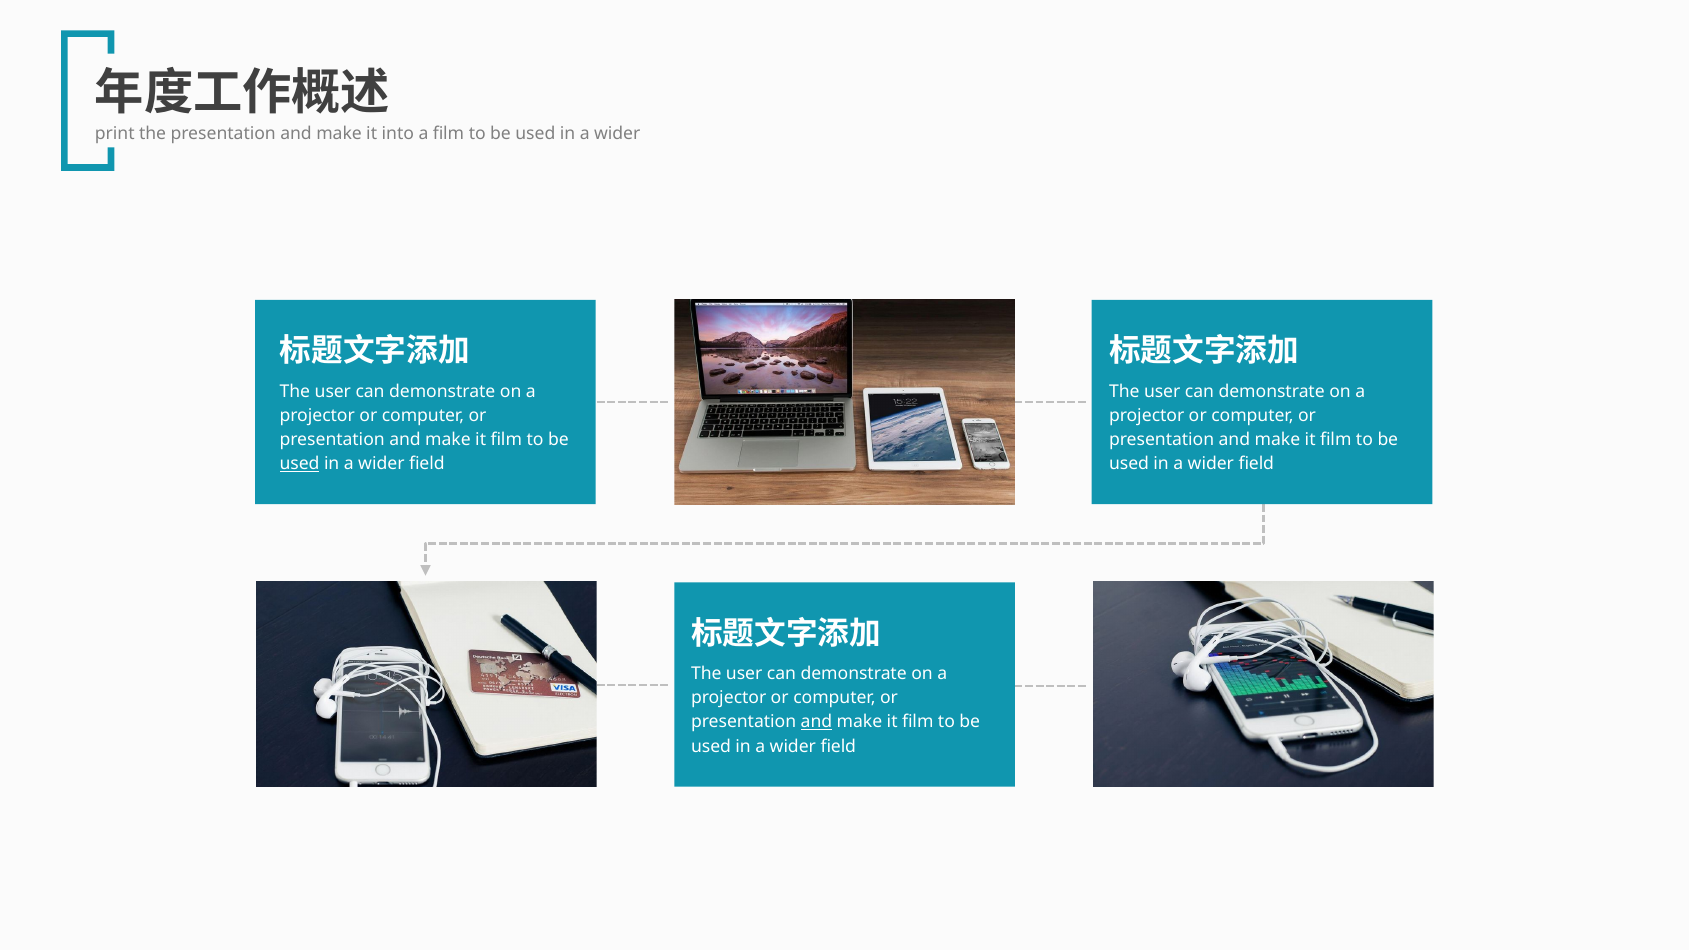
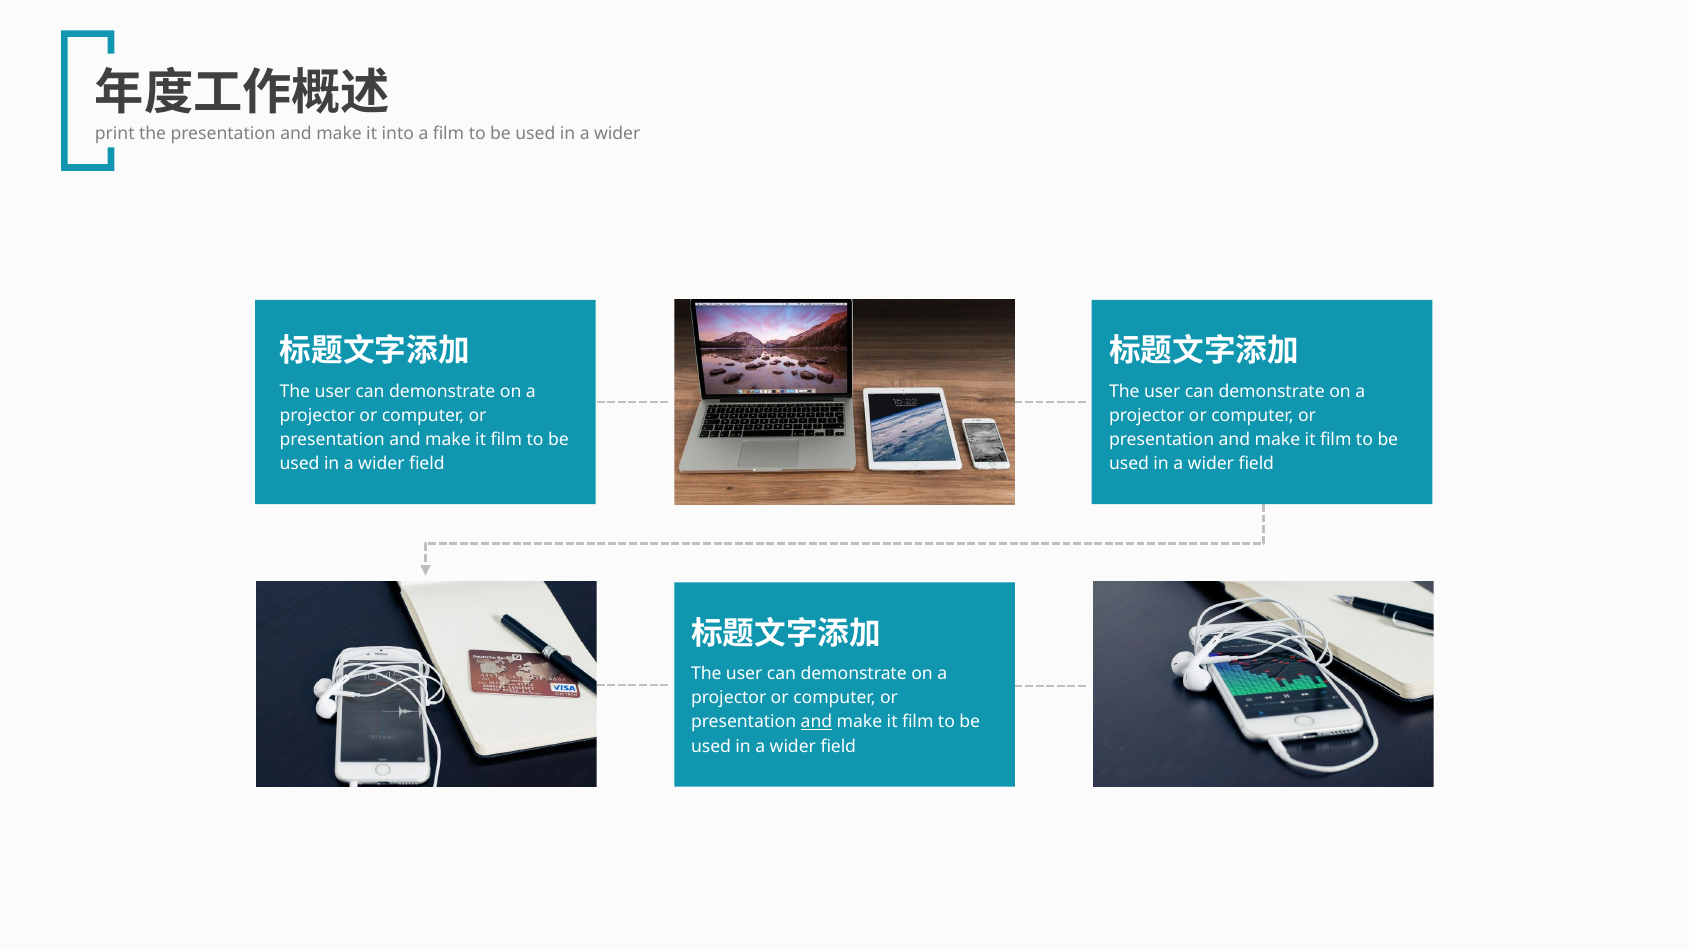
used underline: present -> none (300, 464)
